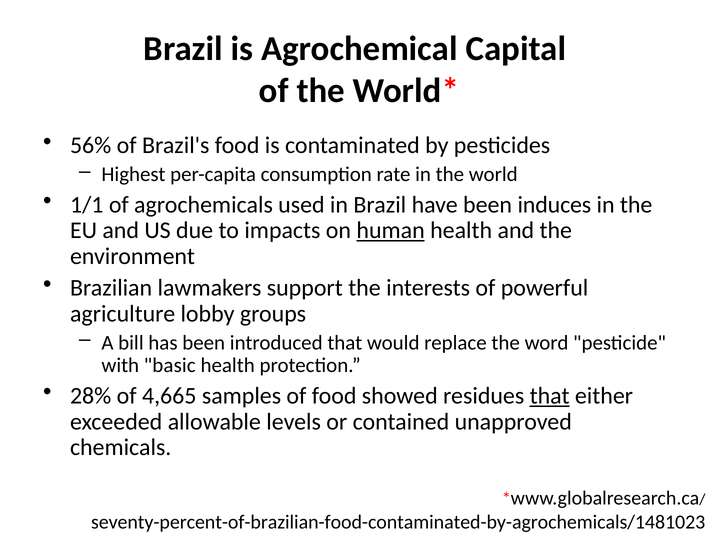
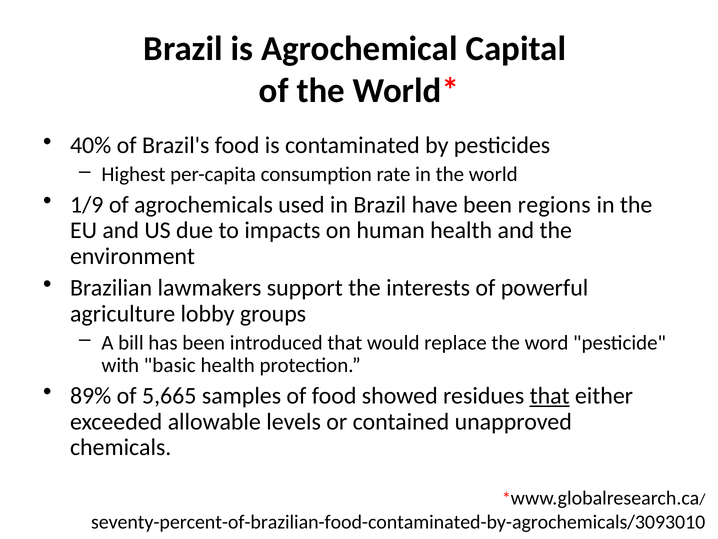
56%: 56% -> 40% (91, 145)
1/1: 1/1 -> 1/9 (87, 205)
induces: induces -> regions (554, 205)
human underline: present -> none (391, 230)
28%: 28% -> 89% (91, 395)
4,665: 4,665 -> 5,665 (169, 395)
seventy-percent-of-brazilian-food-contaminated-by-agrochemicals/1481023: seventy-percent-of-brazilian-food-contaminated-by-agrochemicals/1481023 -> seventy-percent-of-brazilian-food-contaminated-by-agrochemicals/3093010 (398, 522)
